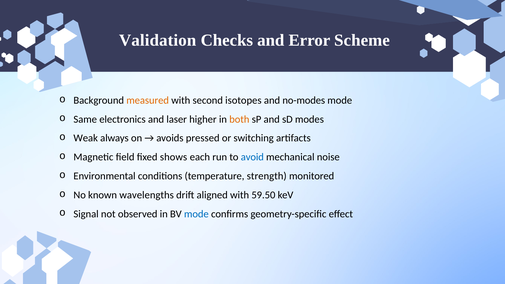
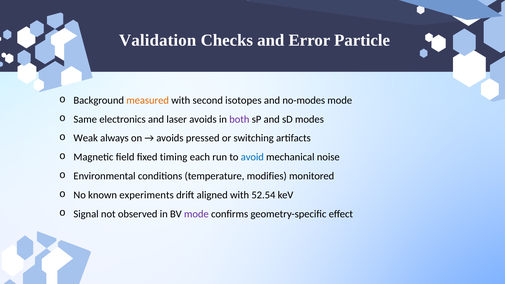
Scheme: Scheme -> Particle (362, 40)
laser higher: higher -> avoids (203, 119)
both colour: orange -> purple (239, 119)
shows: shows -> timing (174, 157)
strength: strength -> modifies (267, 176)
wavelengths: wavelengths -> experiments (147, 195)
59.50: 59.50 -> 52.54 (263, 195)
mode colour: blue -> purple (196, 214)
